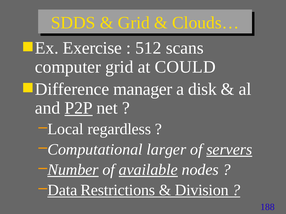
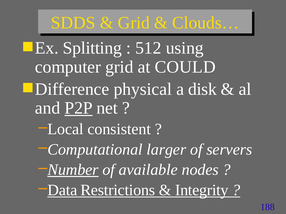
Exercise: Exercise -> Splitting (92, 48)
scans: scans -> using (185, 48)
manager: manager -> physical (143, 89)
regardless: regardless -> consistent (119, 129)
servers underline: present -> none (229, 150)
available underline: present -> none (148, 170)
Division: Division -> Integrity (202, 190)
